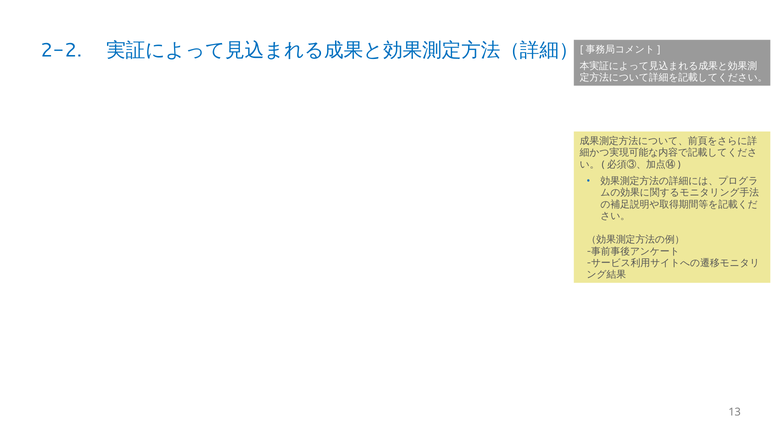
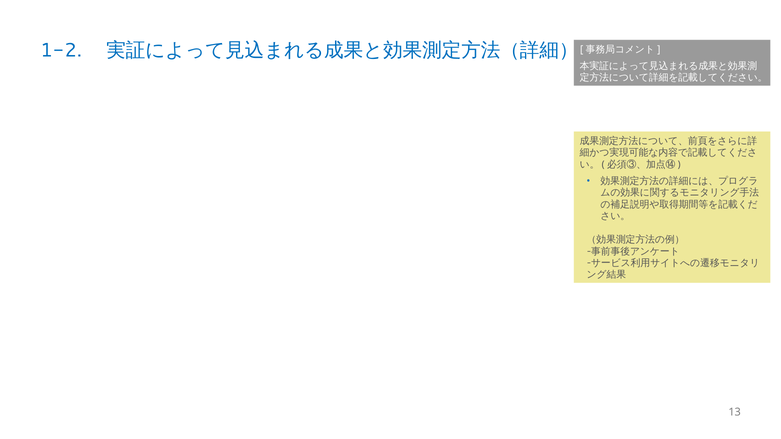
2-2: 2-2 -> 1-2 (61, 50)
